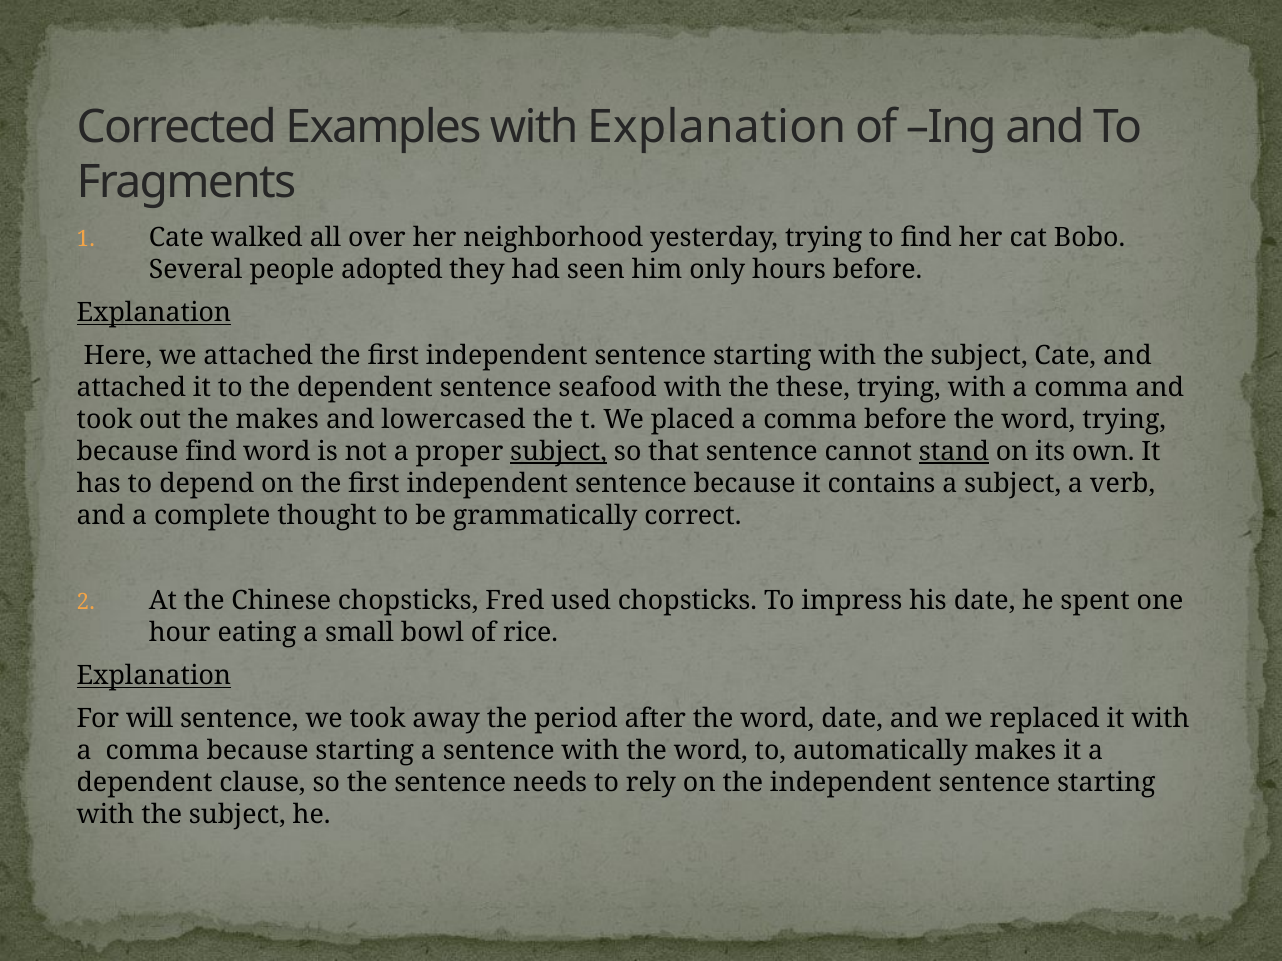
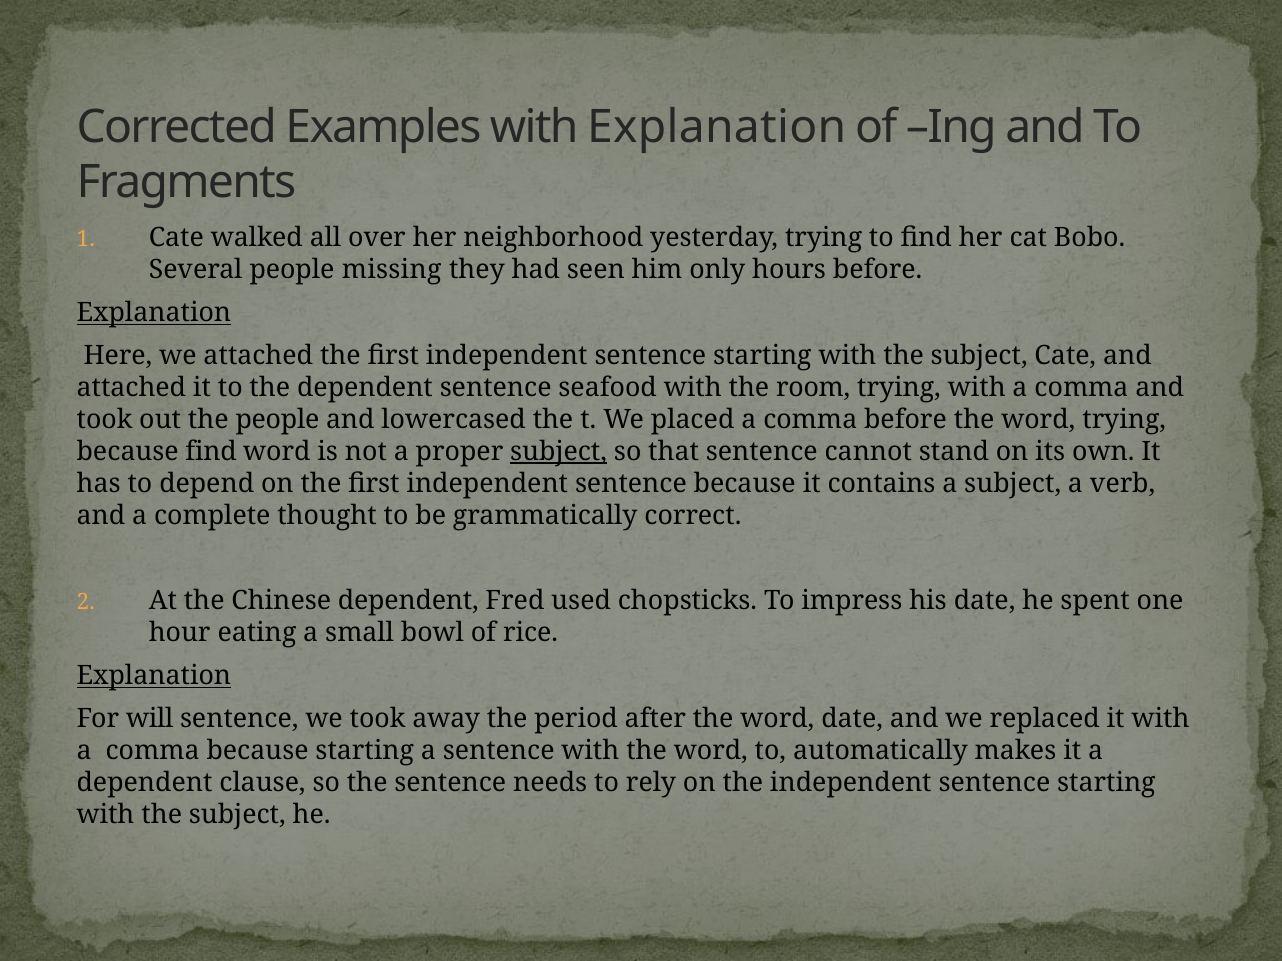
adopted: adopted -> missing (392, 270)
these: these -> room (813, 387)
the makes: makes -> people (277, 419)
stand underline: present -> none (954, 452)
Chinese chopsticks: chopsticks -> dependent (408, 601)
